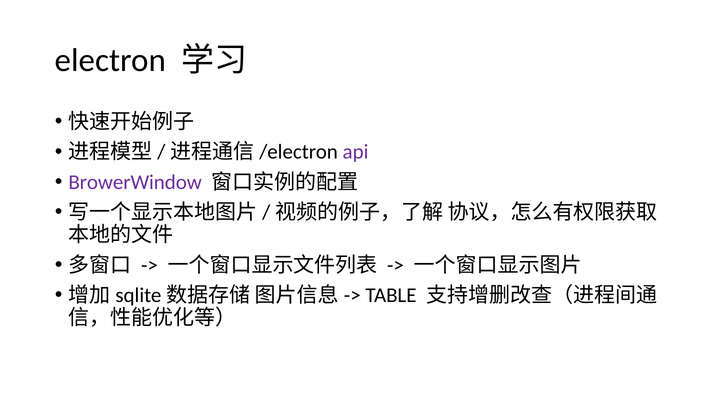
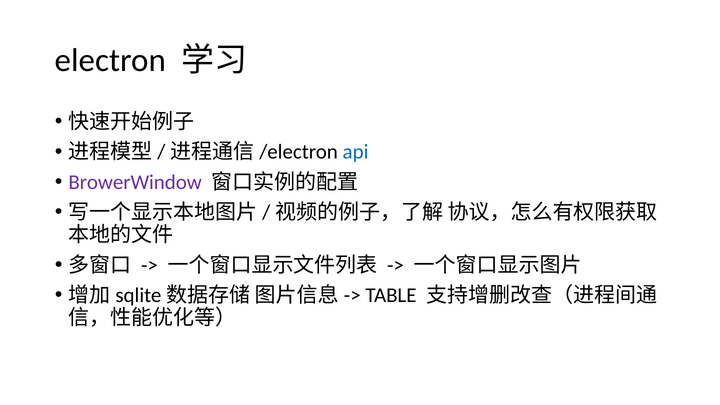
api colour: purple -> blue (356, 152)
